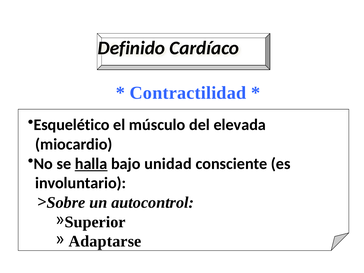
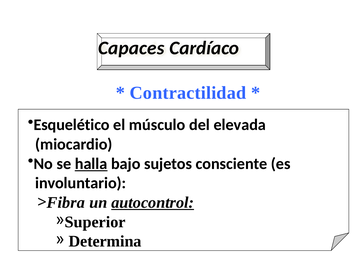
Definido: Definido -> Capaces (131, 48)
unidad: unidad -> sujetos (168, 164)
Sobre: Sobre -> Fibra (66, 203)
autocontrol underline: none -> present (153, 203)
Adaptarse: Adaptarse -> Determina (105, 241)
